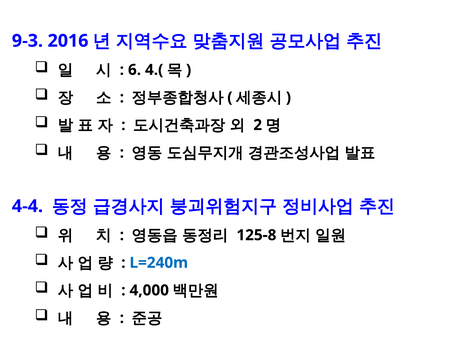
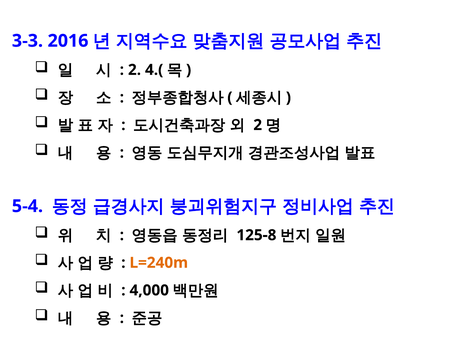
9-3: 9-3 -> 3-3 (27, 41)
6: 6 -> 2 (135, 70)
4-4: 4-4 -> 5-4 (27, 206)
L=240m colour: blue -> orange (159, 263)
